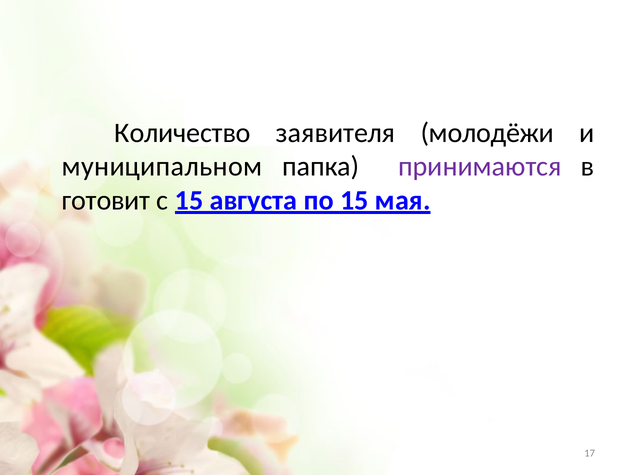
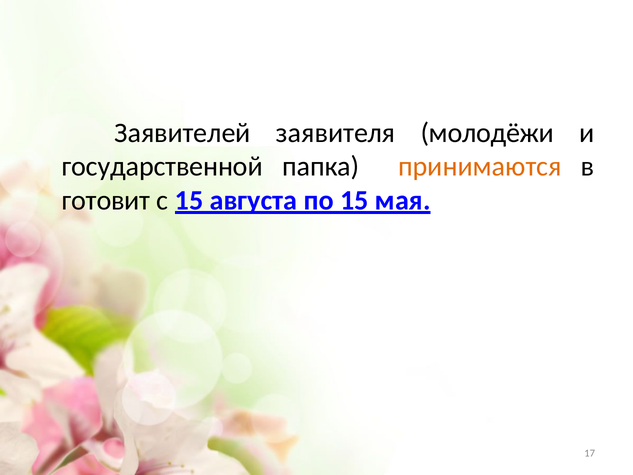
Количество: Количество -> Заявителей (183, 133)
муниципальном: муниципальном -> государственной (162, 167)
принимаются colour: purple -> orange (480, 167)
